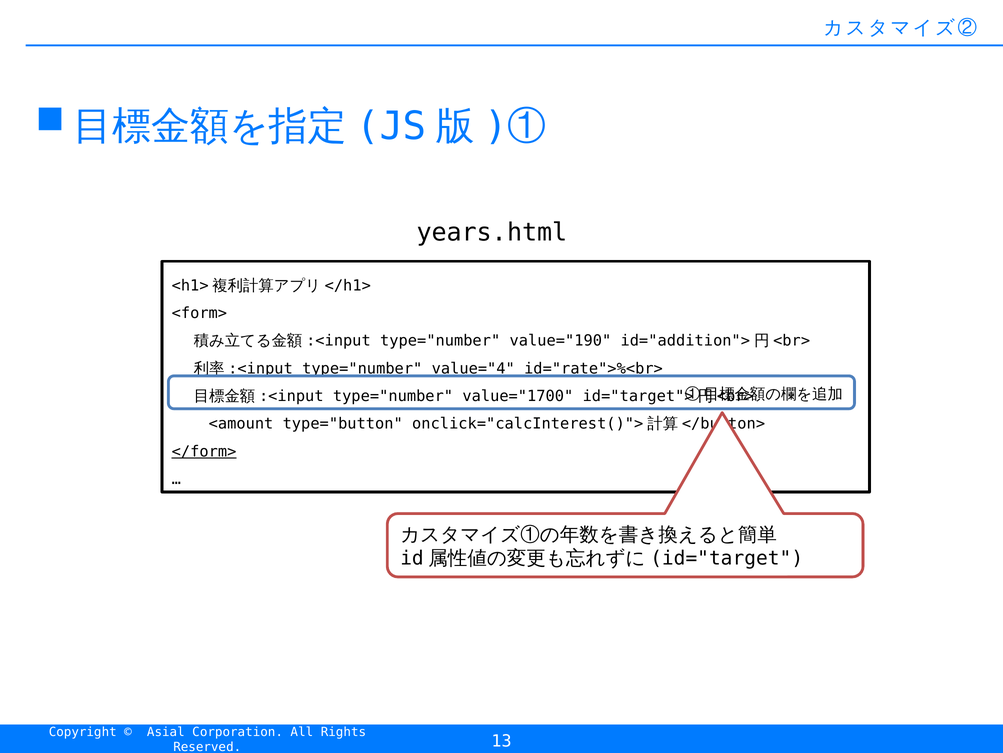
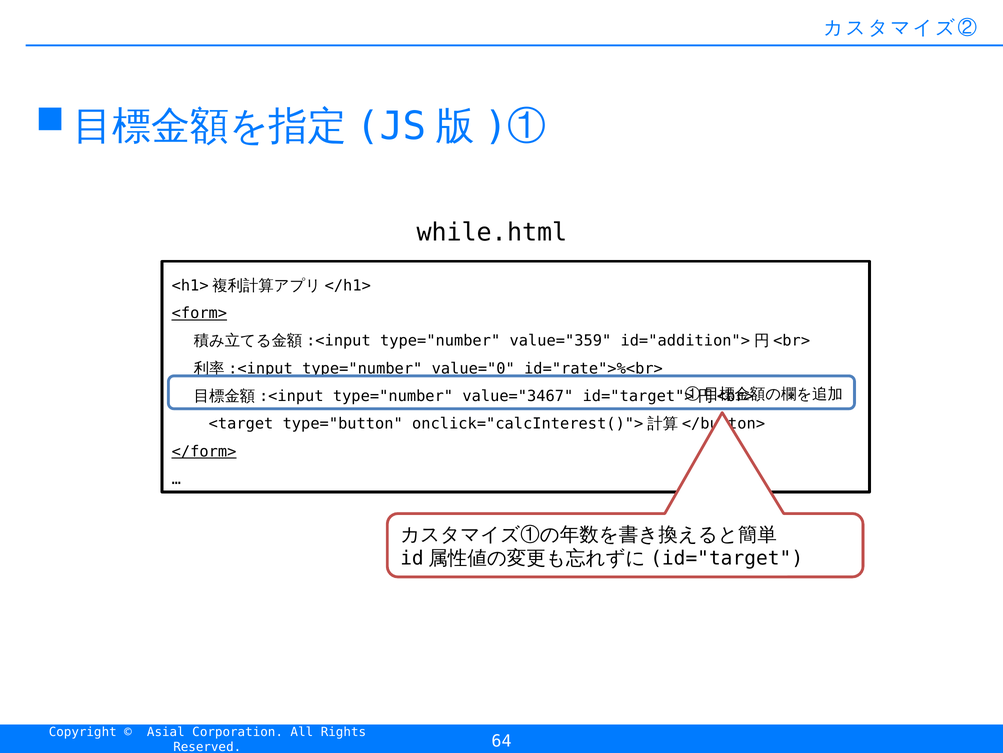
years.html: years.html -> while.html (492, 232)
<form> underline: none -> present (199, 313)
value="190: value="190 -> value="359 (560, 341)
value="4: value="4 -> value="0 (473, 368)
value="1700: value="1700 -> value="3467 (518, 396)
<amount: <amount -> <target (241, 423)
13: 13 -> 64 (502, 740)
